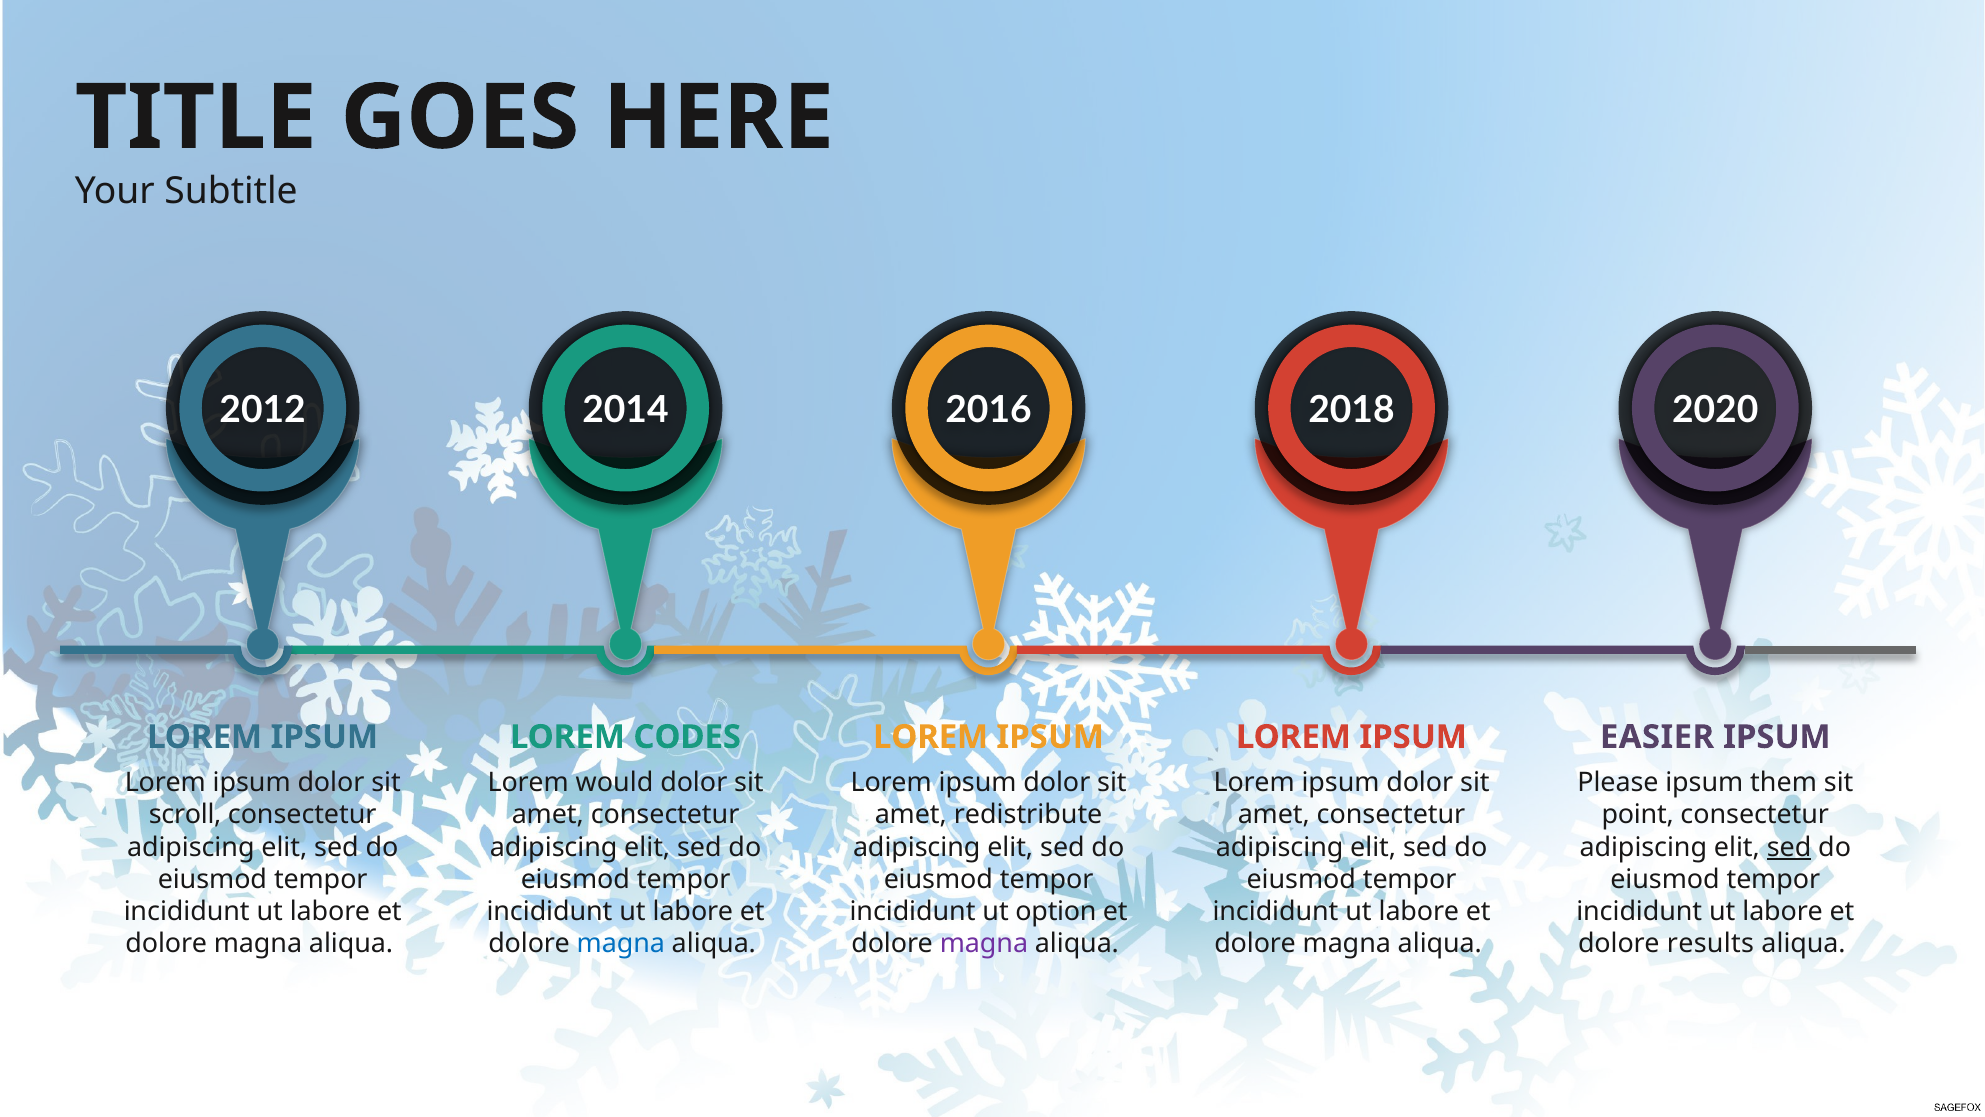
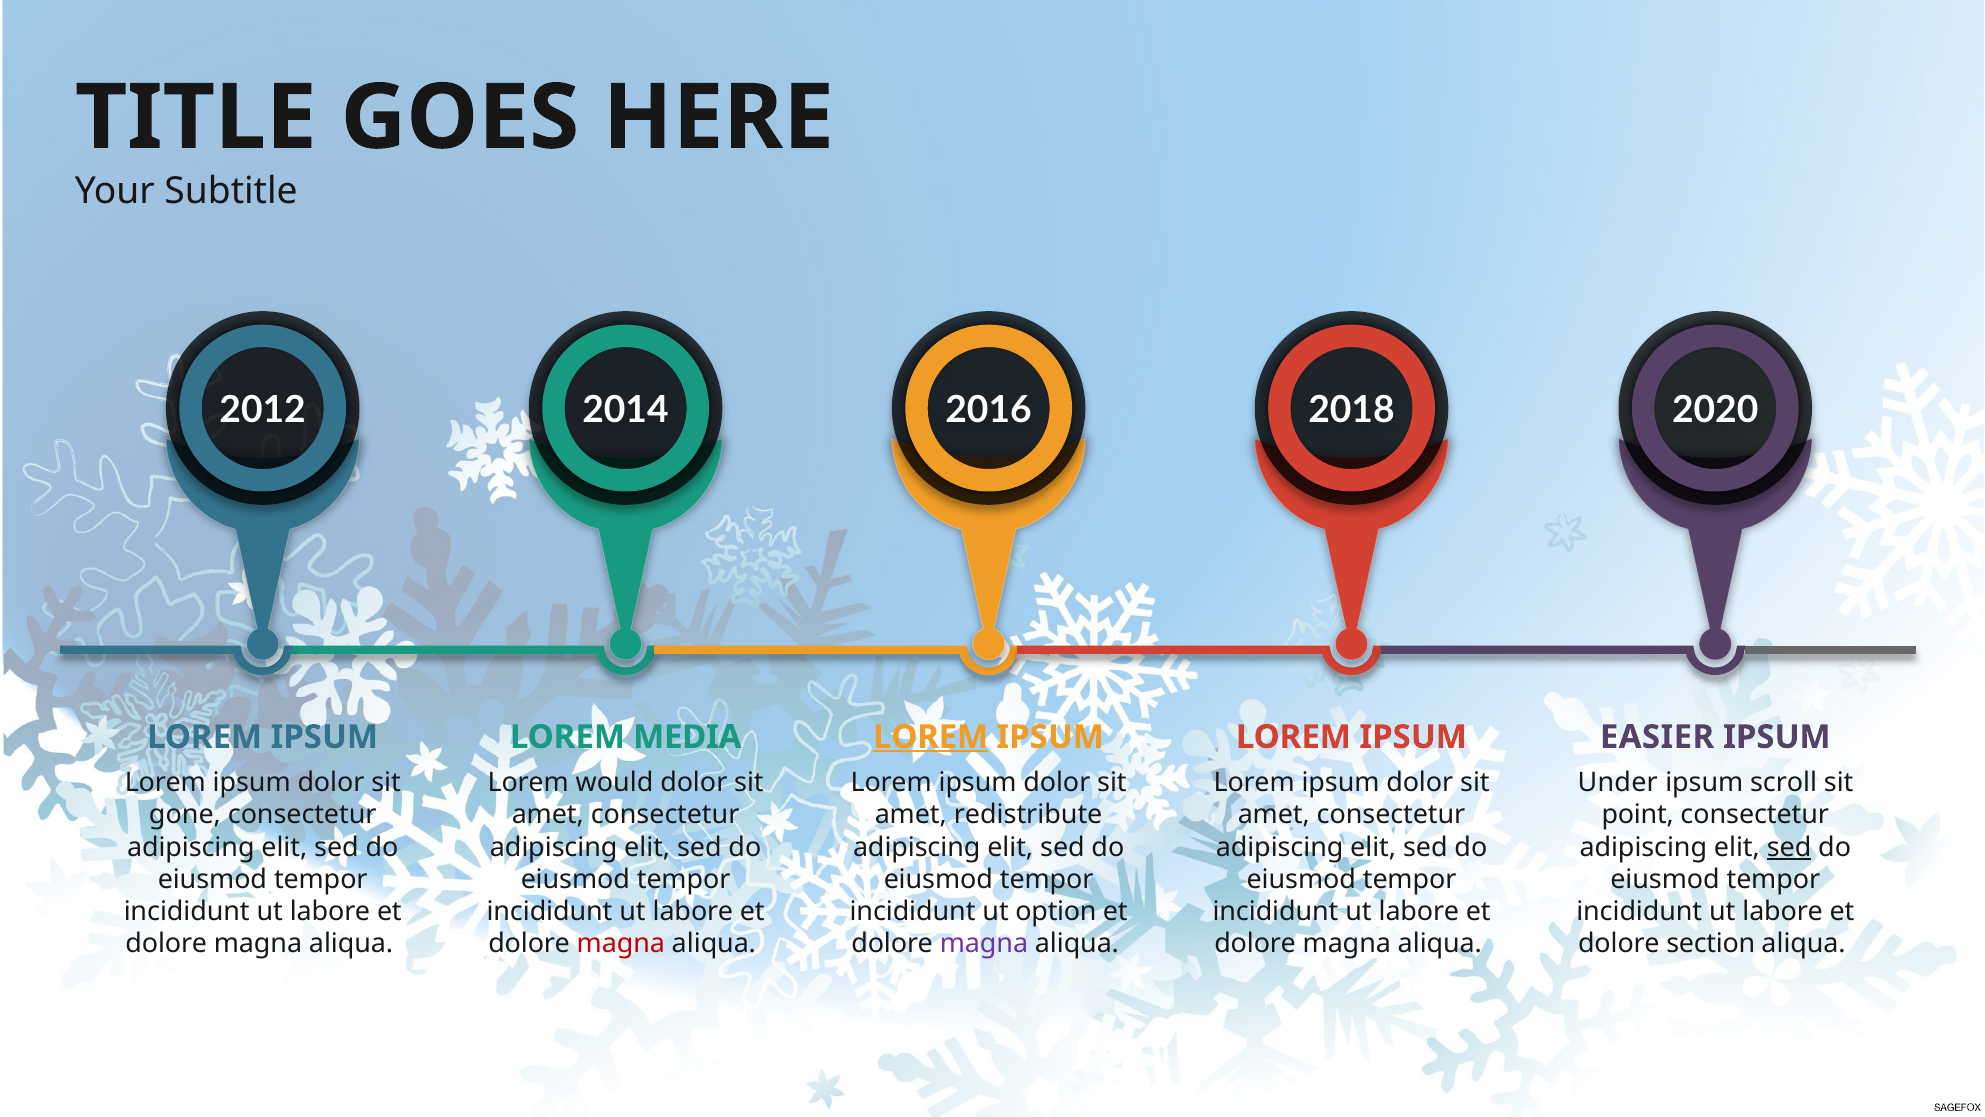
CODES: CODES -> MEDIA (687, 737)
LOREM underline: none -> present (931, 737)
Please: Please -> Under (1618, 782)
them: them -> scroll (1784, 782)
scroll: scroll -> gone (185, 814)
magna colour: blue -> red (621, 944)
results: results -> section (1711, 944)
